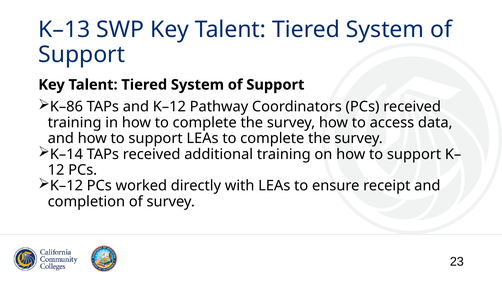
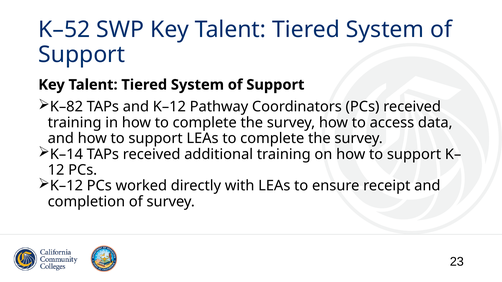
K–13: K–13 -> K–52 (64, 30)
K–86: K–86 -> K–82 (66, 107)
